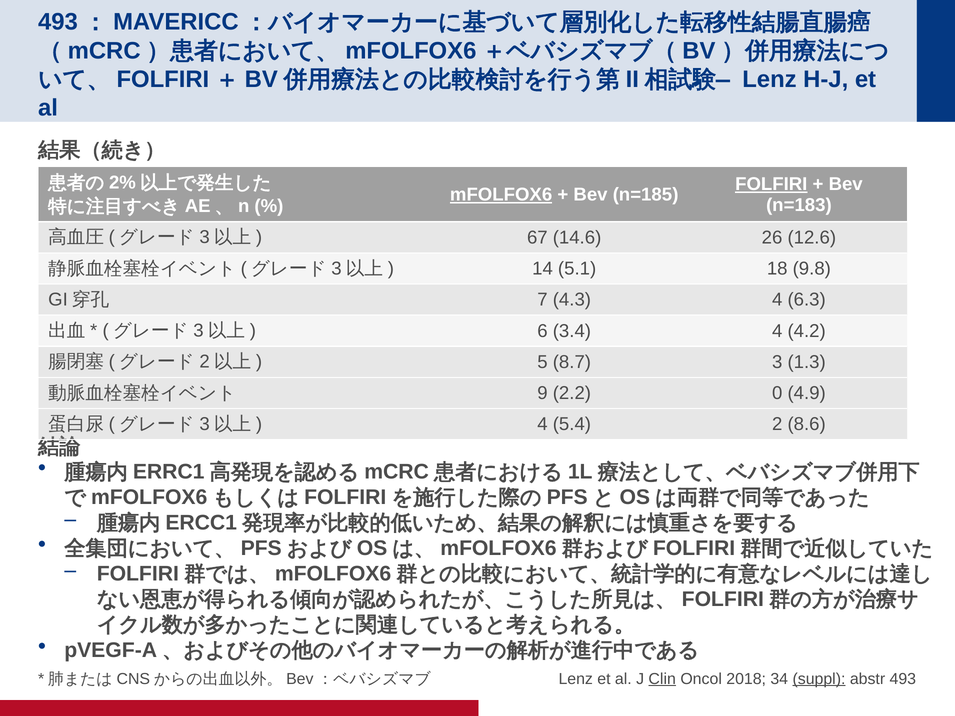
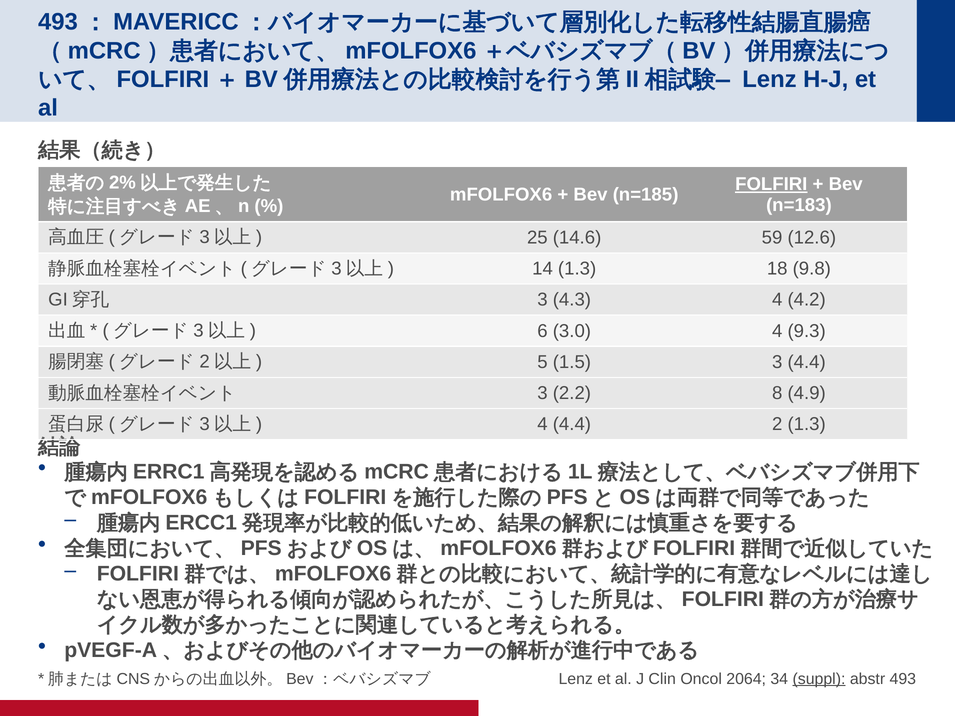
mFOLFOX6 underline: present -> none (501, 195)
67: 67 -> 25 (537, 238)
26: 26 -> 59 (772, 238)
14 5.1: 5.1 -> 1.3 (577, 269)
7: 7 -> 3 (543, 300)
6.3: 6.3 -> 4.2 (807, 300)
3.4: 3.4 -> 3.0 (572, 331)
4.2: 4.2 -> 9.3 (807, 331)
8.7: 8.7 -> 1.5 (572, 362)
3 1.3: 1.3 -> 4.4 (807, 362)
9: 9 -> 3 (543, 393)
0: 0 -> 8 (777, 393)
4 5.4: 5.4 -> 4.4 (572, 424)
2 8.6: 8.6 -> 1.3 (807, 424)
Clin underline: present -> none (662, 679)
2018: 2018 -> 2064 (746, 679)
